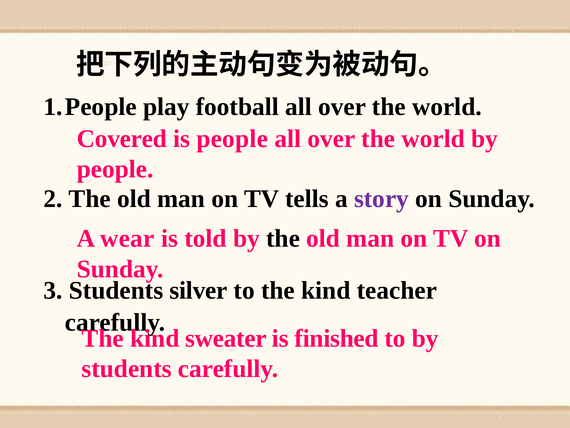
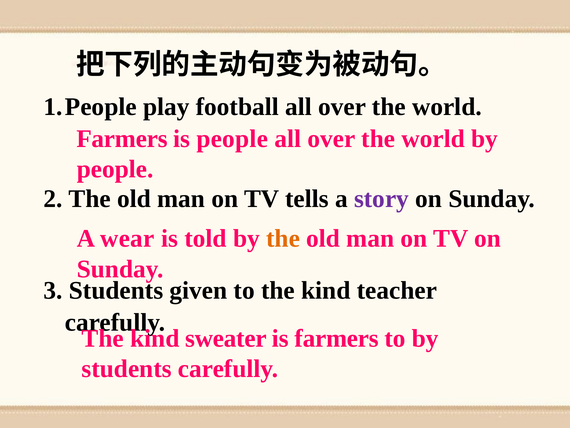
Covered: Covered -> Farmers (122, 139)
the colour: black -> orange (283, 238)
silver: silver -> given (198, 290)
is finished: finished -> farmers (337, 338)
